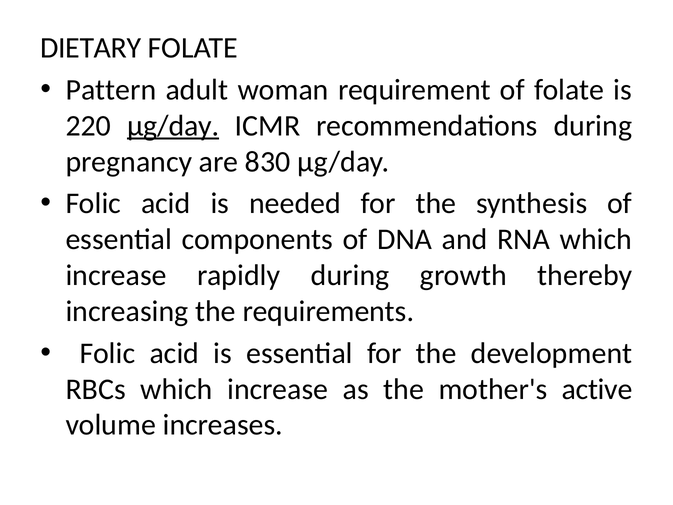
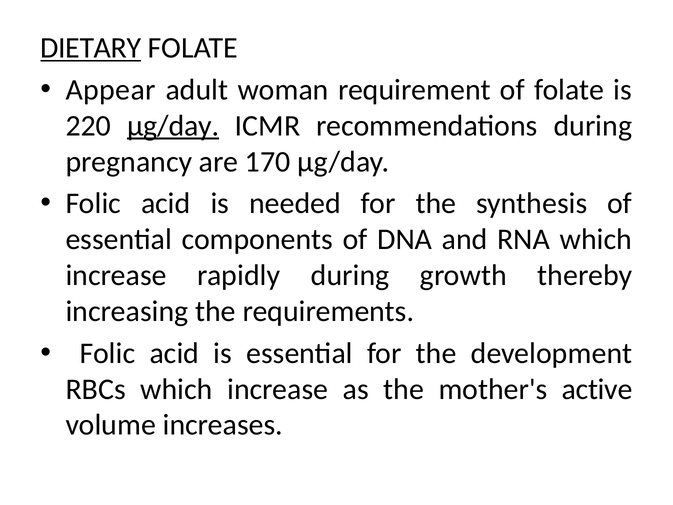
DIETARY underline: none -> present (91, 48)
Pattern: Pattern -> Appear (111, 90)
830: 830 -> 170 (268, 162)
